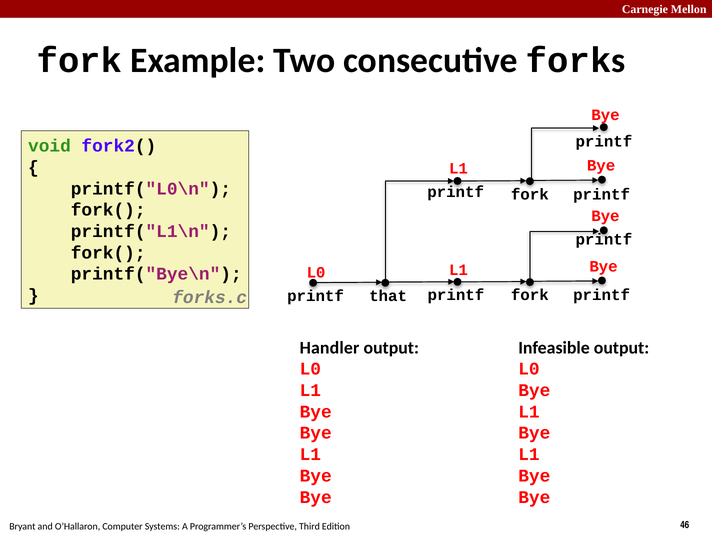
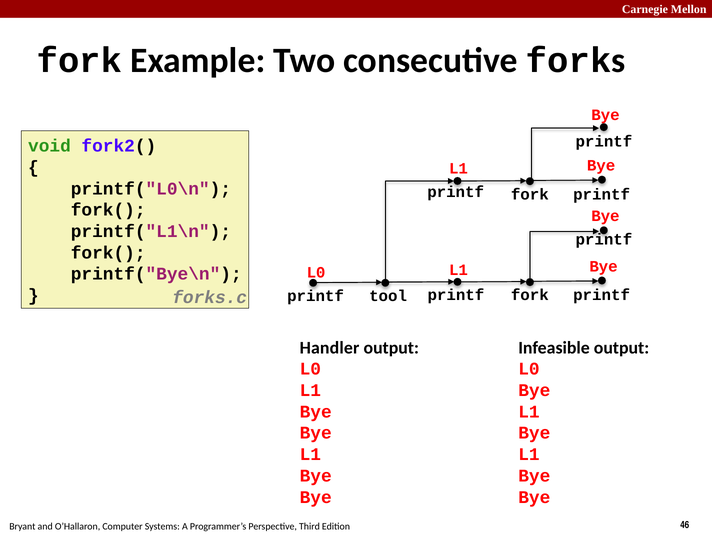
that: that -> tool (388, 296)
